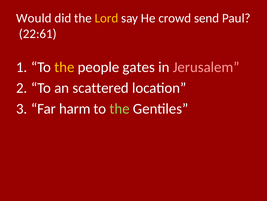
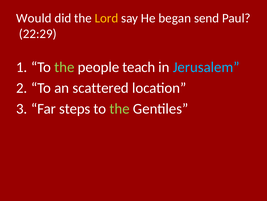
crowd: crowd -> began (175, 18)
22:61: 22:61 -> 22:29 (38, 34)
the colour: yellow -> light green (64, 67)
gates: gates -> teach (139, 67)
Jerusalem colour: pink -> light blue (206, 67)
harm: harm -> steps (75, 108)
